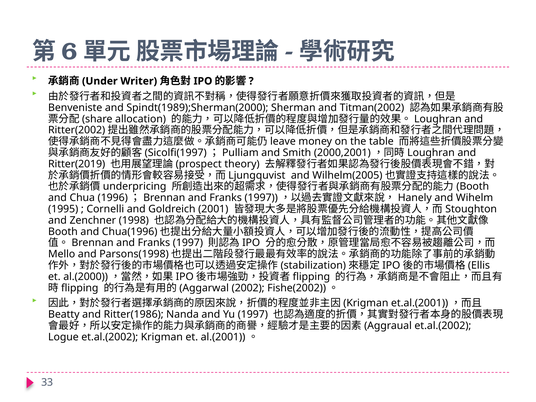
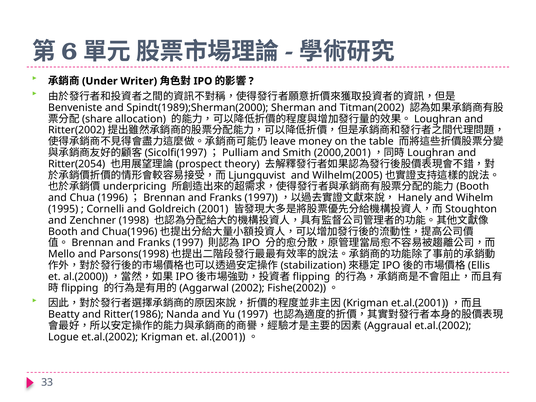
Ritter(2019: Ritter(2019 -> Ritter(2054 (77, 164)
